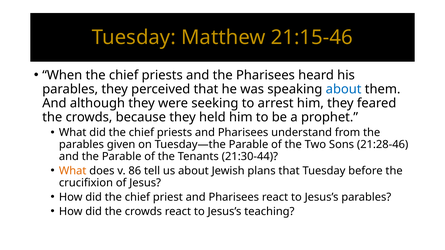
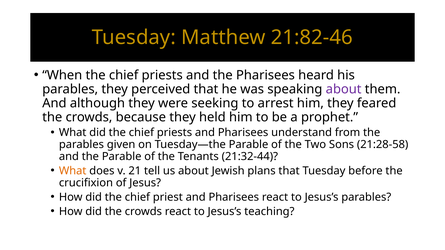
21:15-46: 21:15-46 -> 21:82-46 (312, 37)
about colour: blue -> purple (344, 89)
21:28-46: 21:28-46 -> 21:28-58 (383, 145)
21:30-44: 21:30-44 -> 21:32-44 (250, 157)
86: 86 -> 21 (135, 171)
